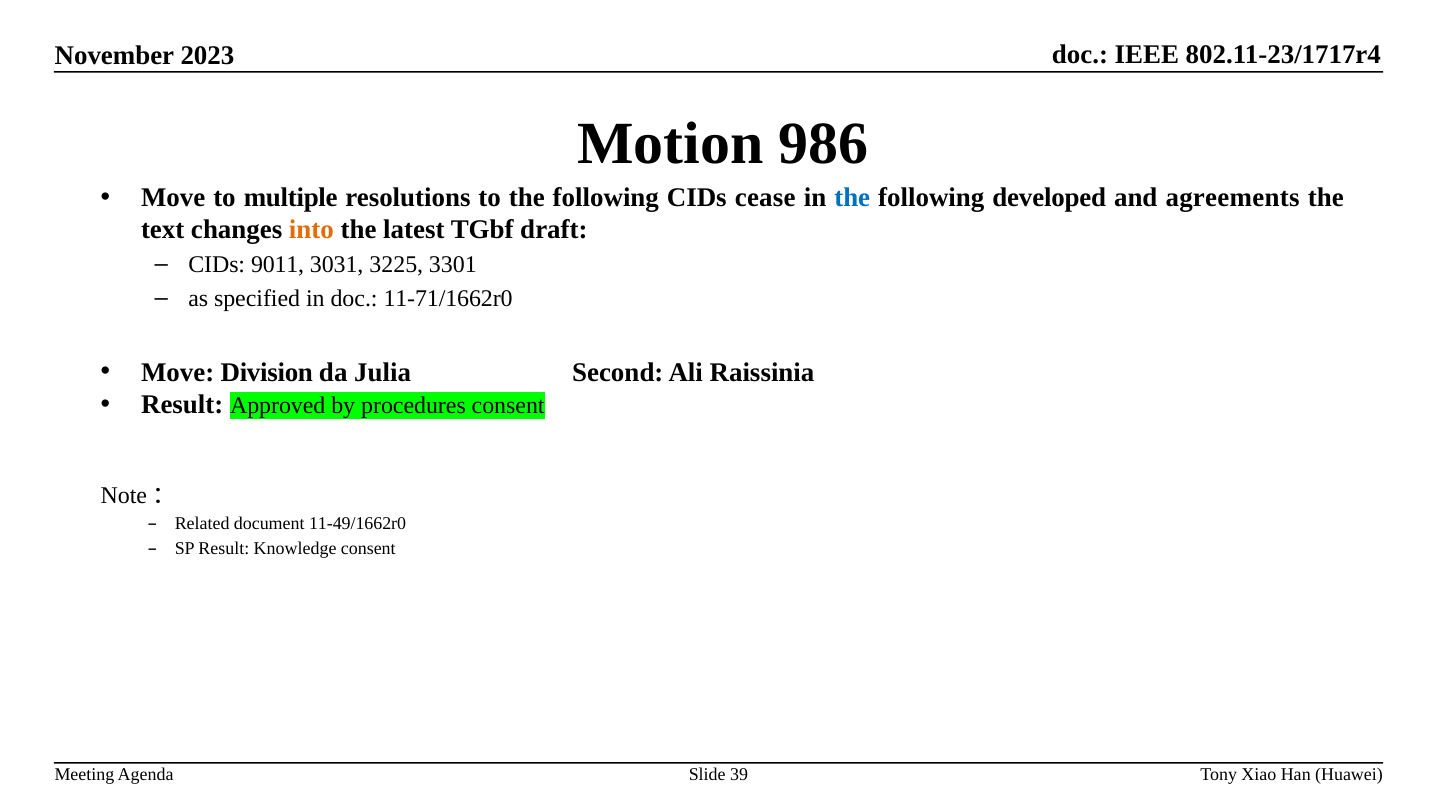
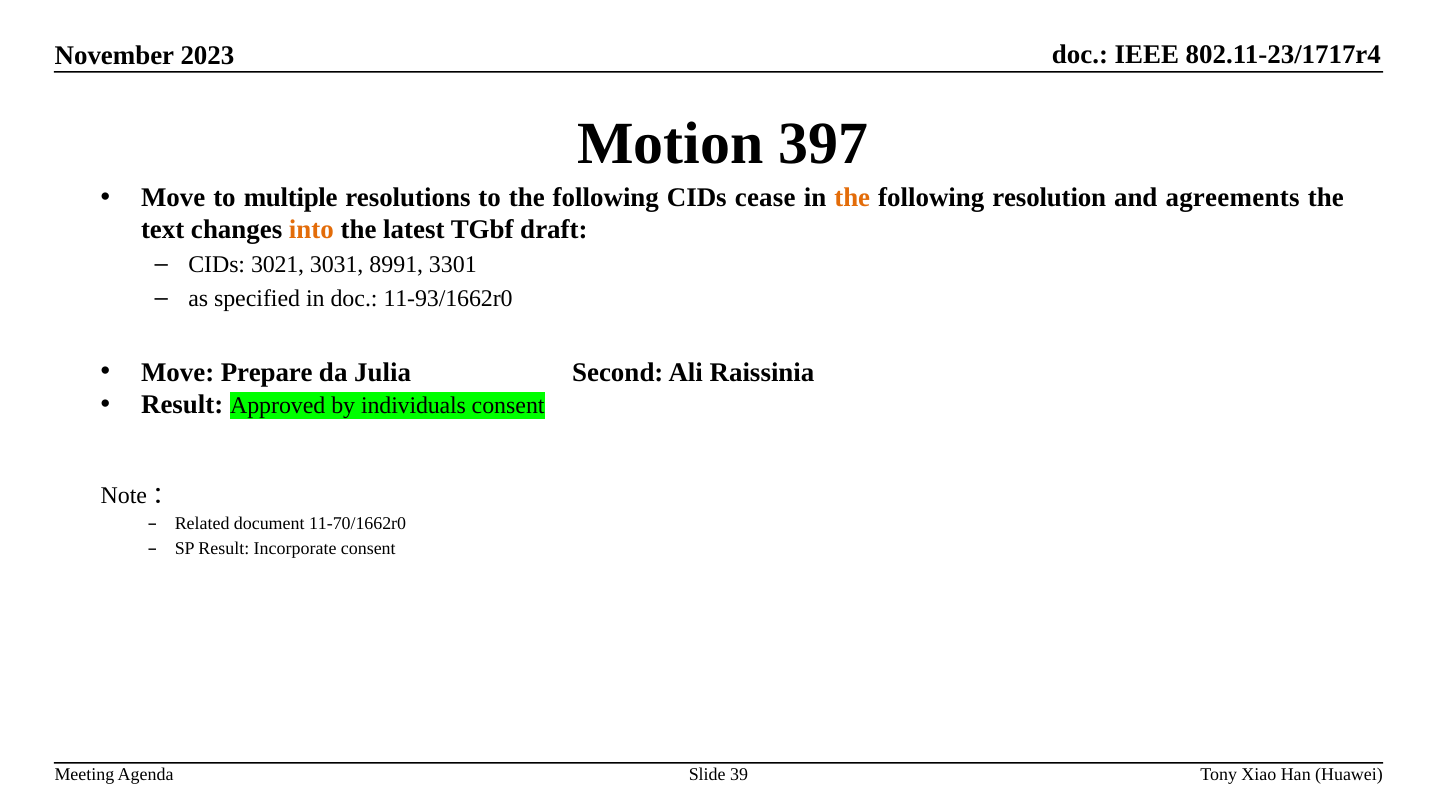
986: 986 -> 397 (823, 144)
the colour: blue -> orange (852, 198)
developed: developed -> resolution (1049, 198)
9011: 9011 -> 3021 (278, 265)
3225: 3225 -> 8991 (396, 265)
11-71/1662r0: 11-71/1662r0 -> 11-93/1662r0 (448, 299)
Division: Division -> Prepare (267, 373)
procedures: procedures -> individuals (414, 406)
11-49/1662r0: 11-49/1662r0 -> 11-70/1662r0 (358, 524)
Knowledge: Knowledge -> Incorporate (295, 549)
